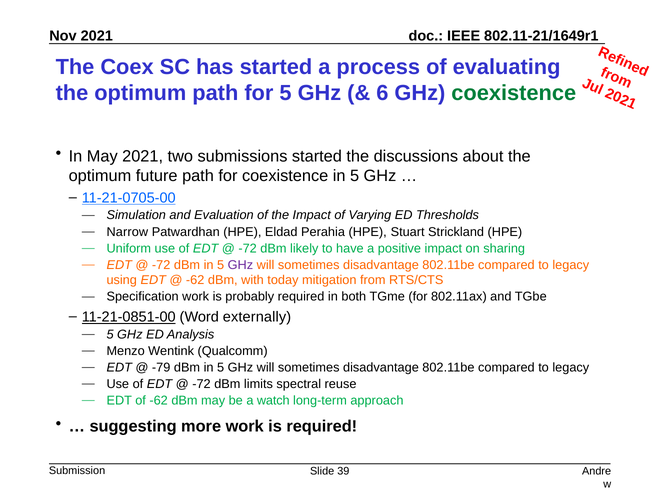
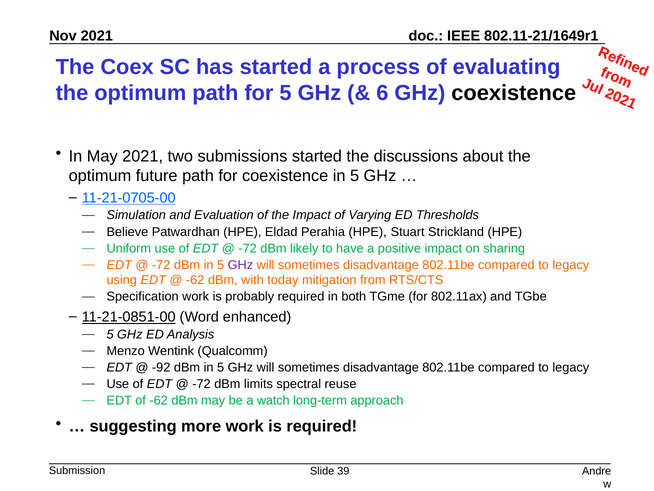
coexistence colour: green -> black (514, 93)
Narrow: Narrow -> Believe (127, 232)
externally: externally -> enhanced (257, 317)
-79: -79 -> -92 (161, 367)
